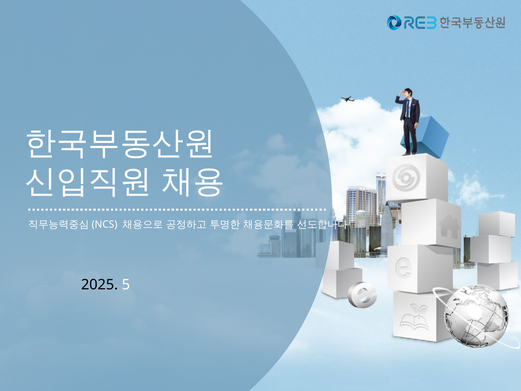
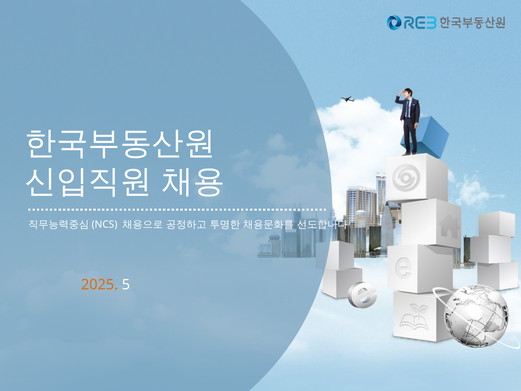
2025 colour: black -> orange (100, 285)
